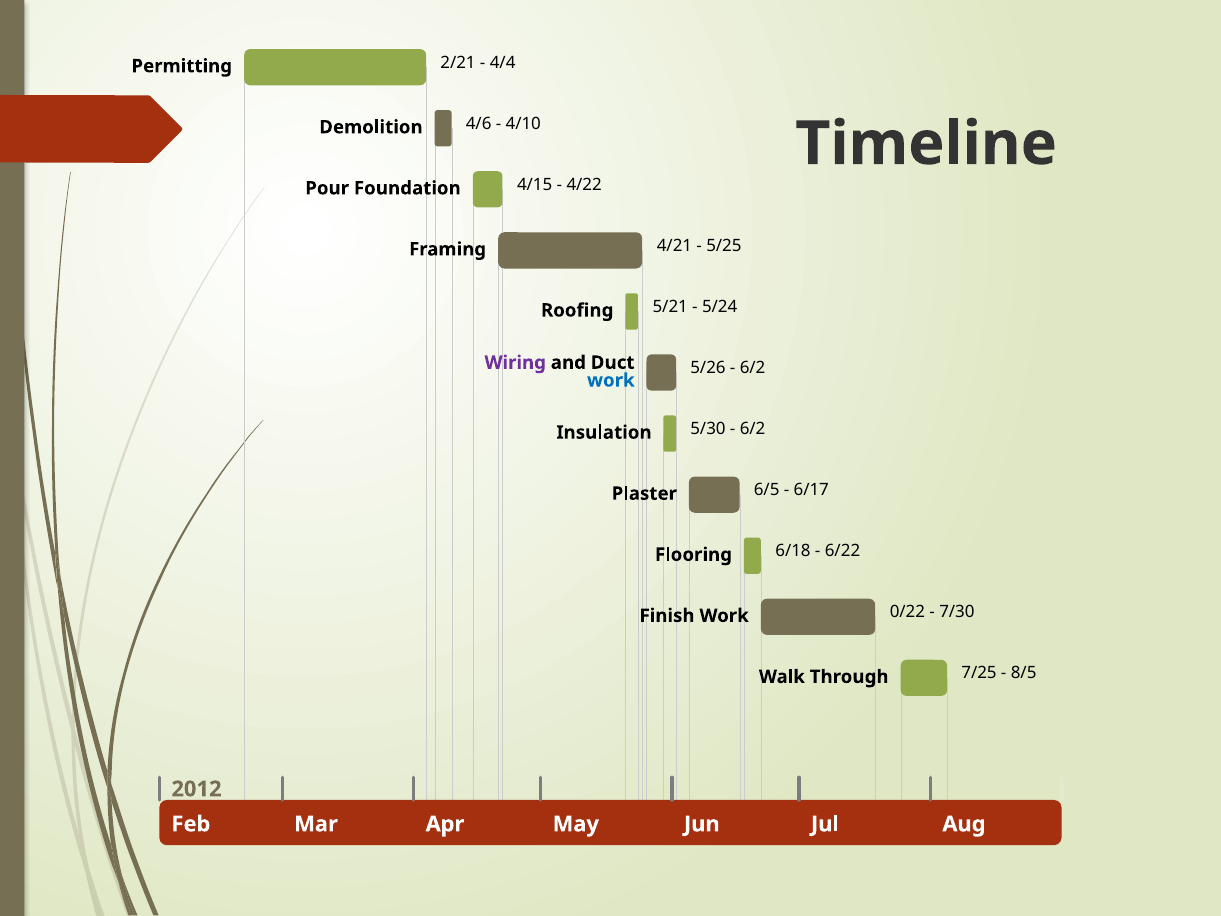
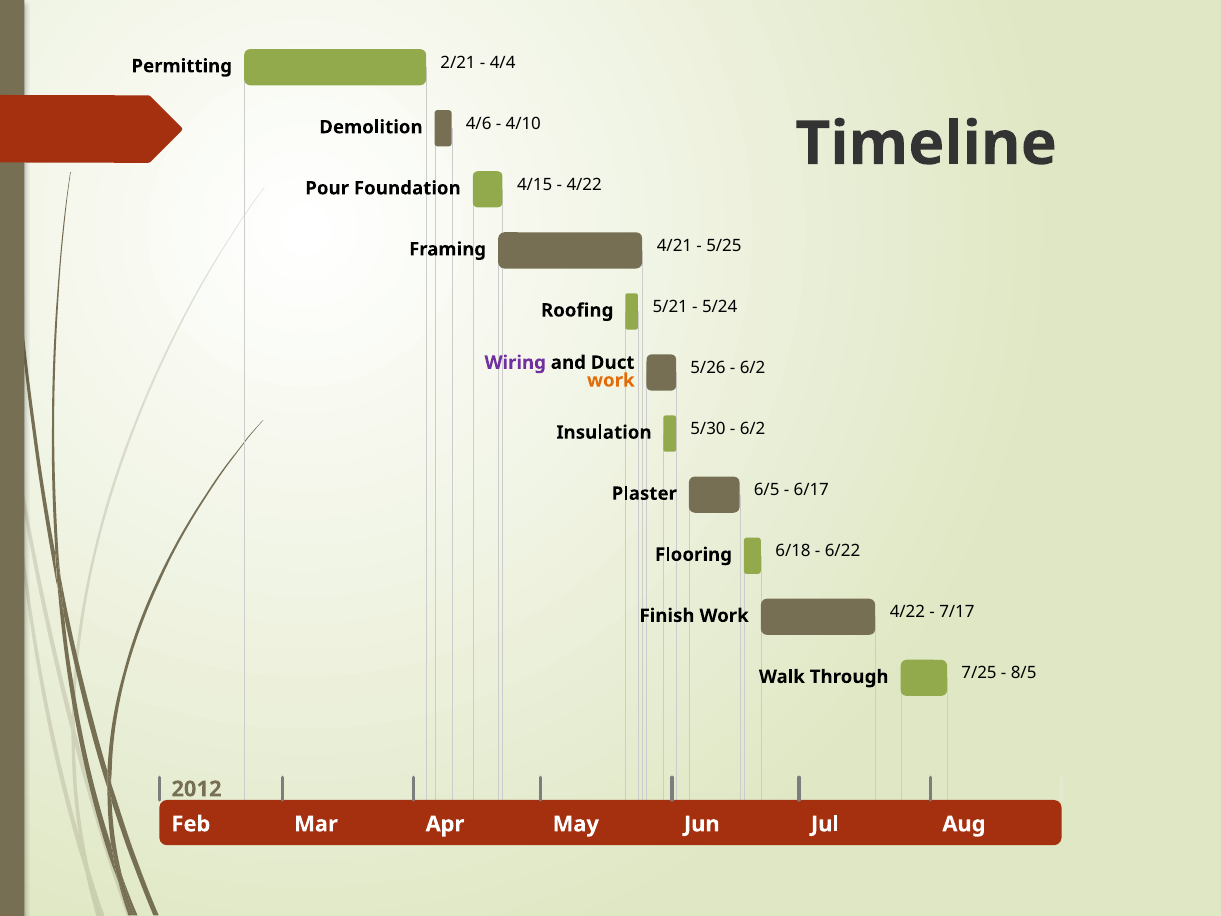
work colour: blue -> orange (611, 380)
Work 0/22: 0/22 -> 4/22 (907, 612)
7/30: 7/30 -> 7/17 (957, 612)
